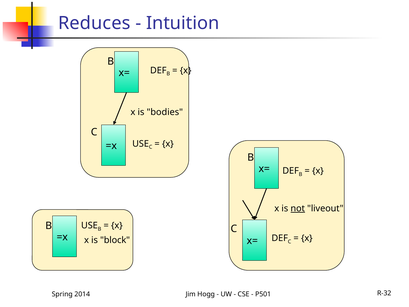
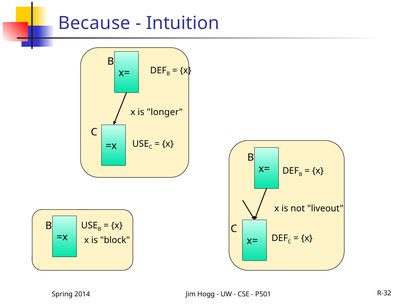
Reduces: Reduces -> Because (94, 23)
bodies: bodies -> longer (165, 112)
not underline: present -> none (298, 208)
